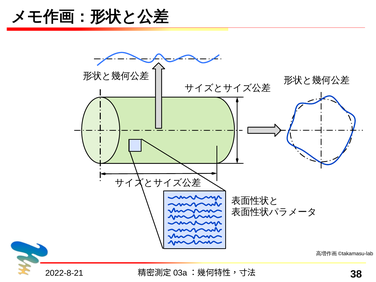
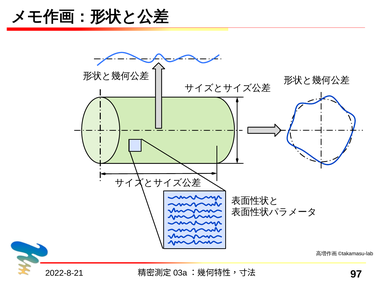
38: 38 -> 97 (356, 274)
